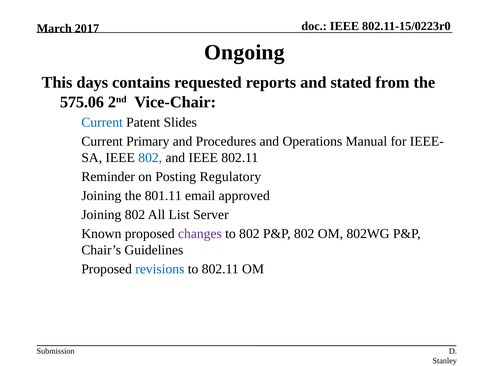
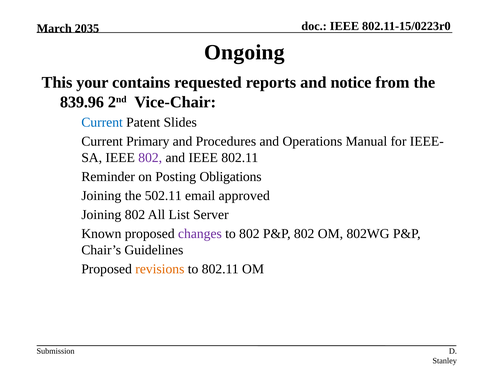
2017: 2017 -> 2035 (87, 29)
days: days -> your (92, 83)
stated: stated -> notice (351, 83)
575.06: 575.06 -> 839.96 (82, 102)
802 colour: blue -> purple (150, 158)
Regulatory: Regulatory -> Obligations (231, 177)
801.11: 801.11 -> 502.11 (163, 196)
revisions colour: blue -> orange (160, 269)
